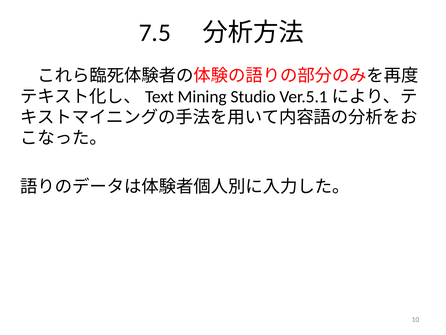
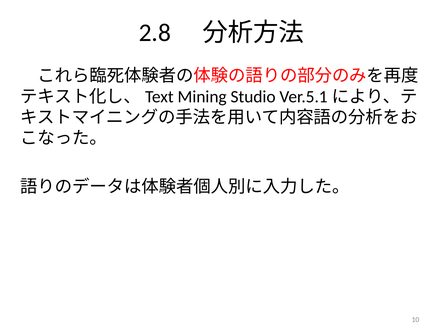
7.5: 7.5 -> 2.8 (155, 33)
